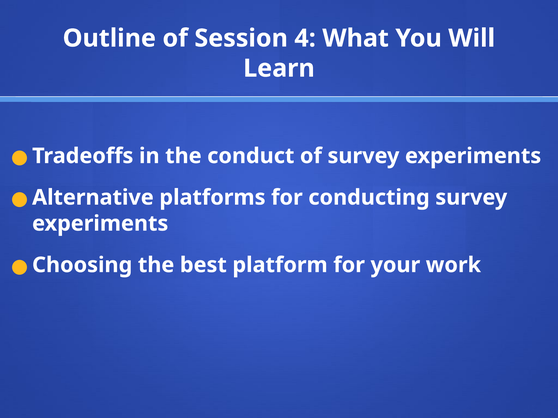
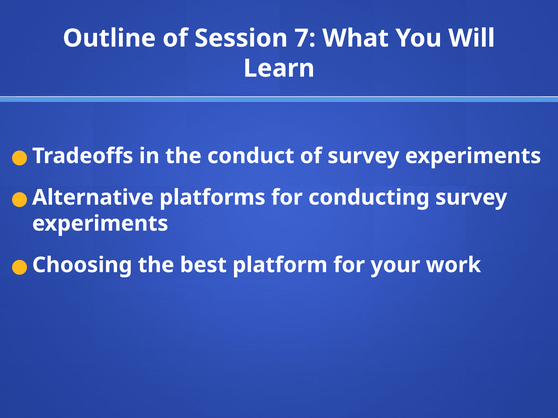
4: 4 -> 7 (305, 38)
